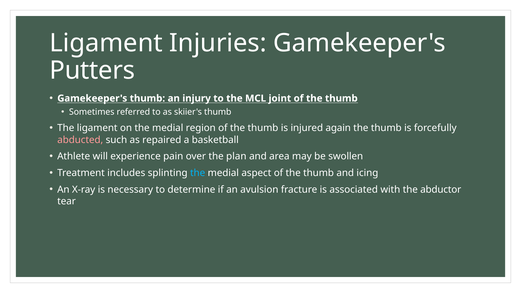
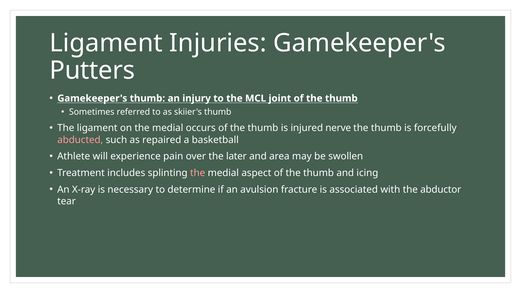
region: region -> occurs (201, 128)
again: again -> nerve (338, 128)
plan: plan -> later (236, 156)
the colour: light blue -> pink (198, 173)
